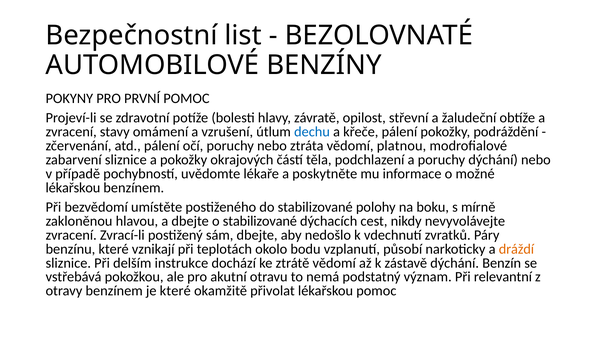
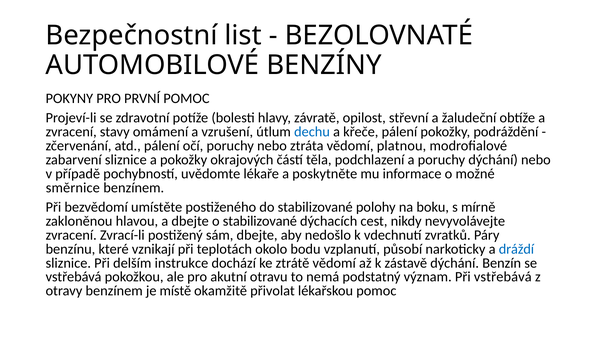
lékařskou: lékařskou -> směrnice (73, 187)
dráždí colour: orange -> blue (516, 249)
Při relevantní: relevantní -> vstřebává (503, 276)
je které: které -> místě (175, 290)
